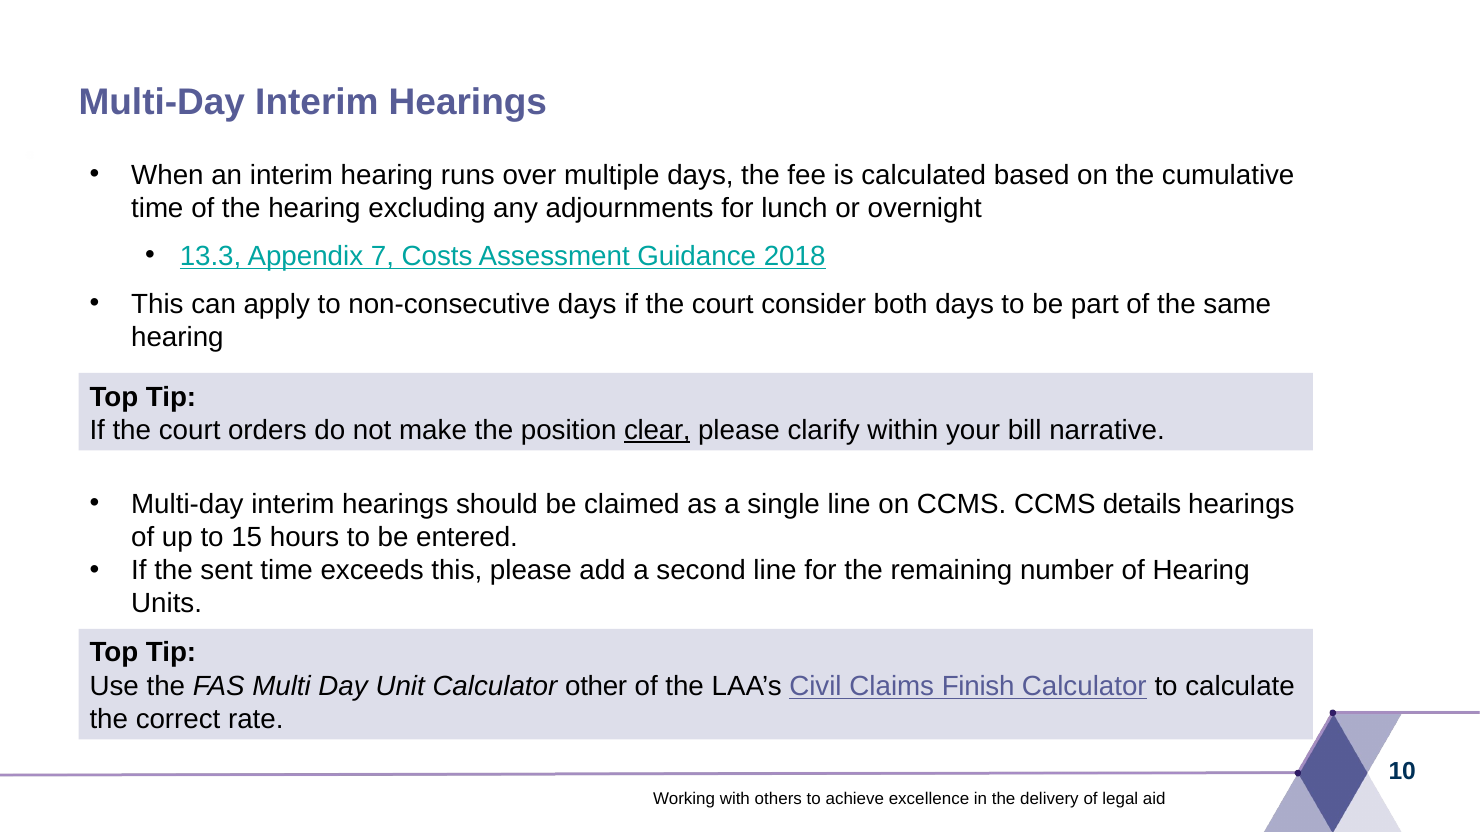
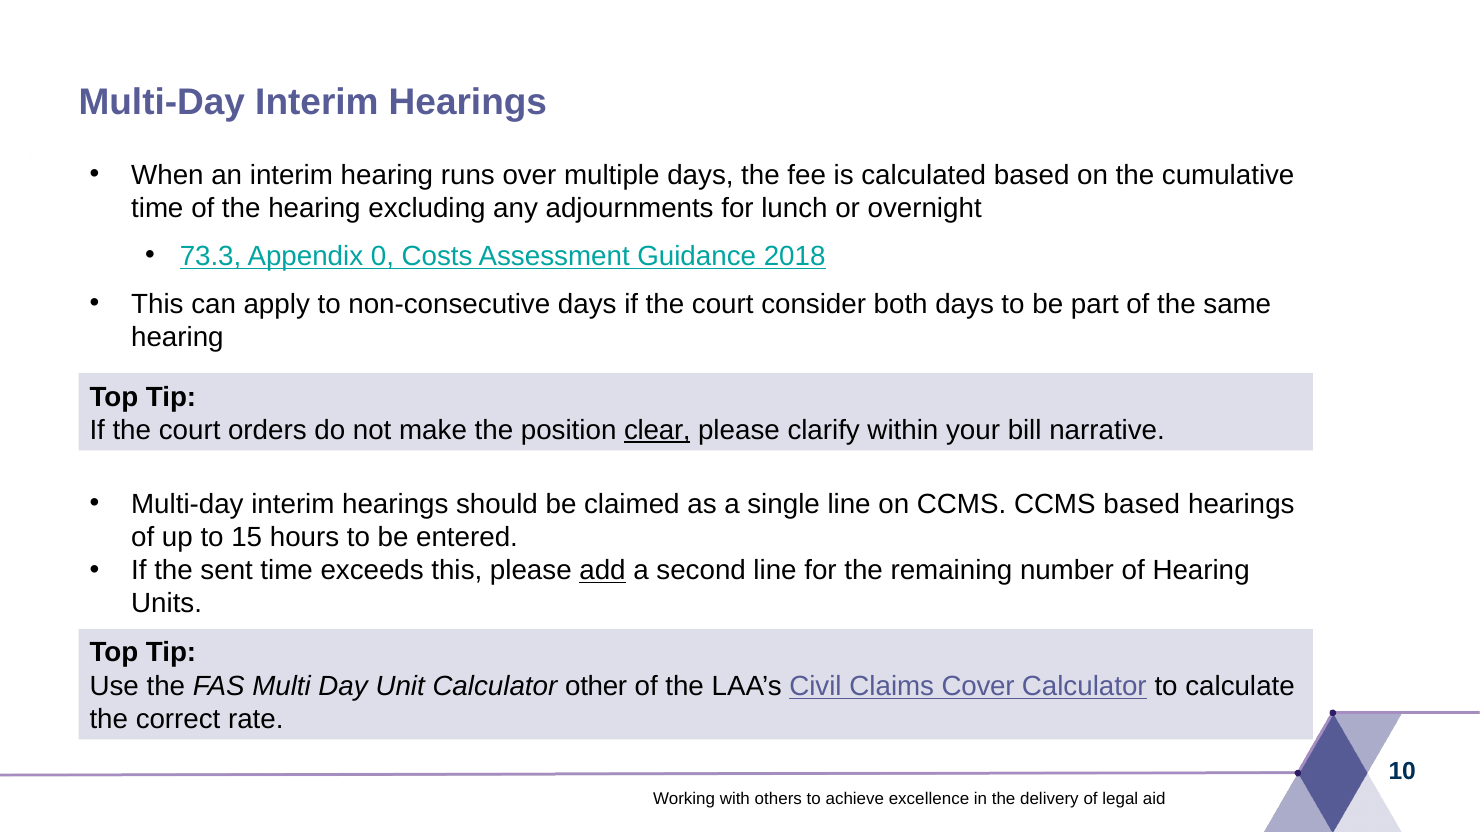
13.3: 13.3 -> 73.3 (211, 256)
7: 7 -> 0 (382, 256)
CCMS details: details -> based (1142, 504)
add underline: none -> present (603, 571)
Finish: Finish -> Cover (978, 687)
